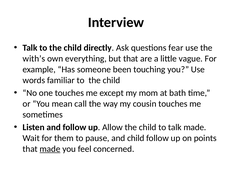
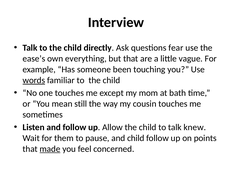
with’s: with’s -> ease’s (34, 59)
words underline: none -> present (34, 80)
call: call -> still (81, 104)
talk made: made -> knew (195, 127)
